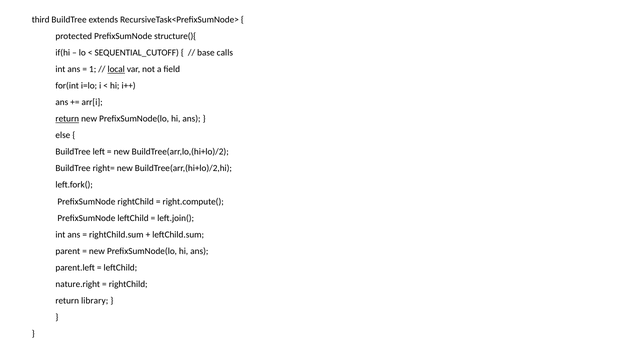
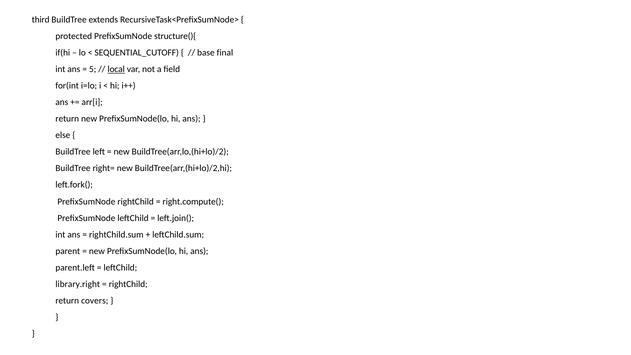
calls: calls -> final (225, 53)
1: 1 -> 5 (93, 69)
return underline: present -> none (67, 119)
nature.right: nature.right -> library.right (78, 284)
library: library -> covers (95, 301)
